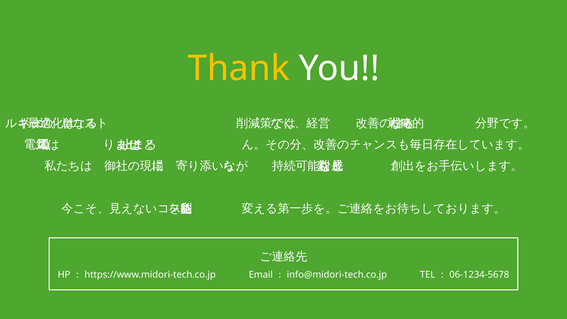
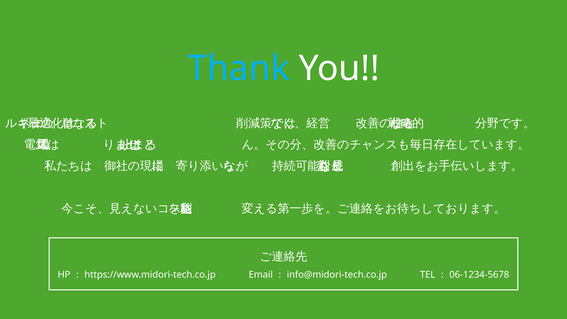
Thank colour: yellow -> light blue (239, 68)
